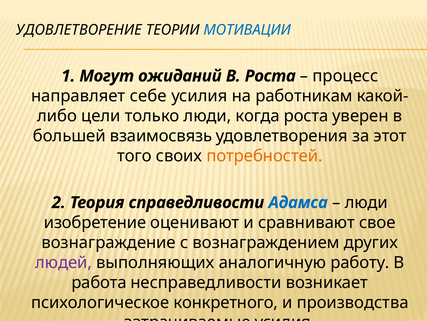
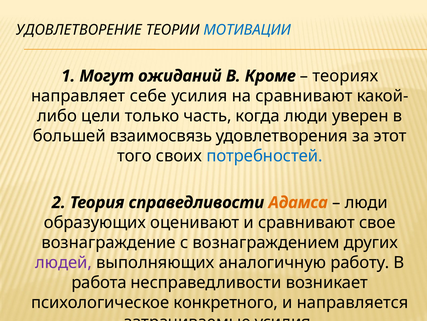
В Роста: Роста -> Кроме (270, 76)
процесс: процесс -> теориях (345, 76)
на работникам: работникам -> сравнивают (304, 96)
только люди: люди -> часть (208, 116)
когда роста: роста -> люди (306, 116)
потребностей colour: orange -> blue (264, 156)
Адамса colour: blue -> orange (298, 202)
изобретение: изобретение -> образующих (95, 222)
производства: производства -> направляется (353, 302)
